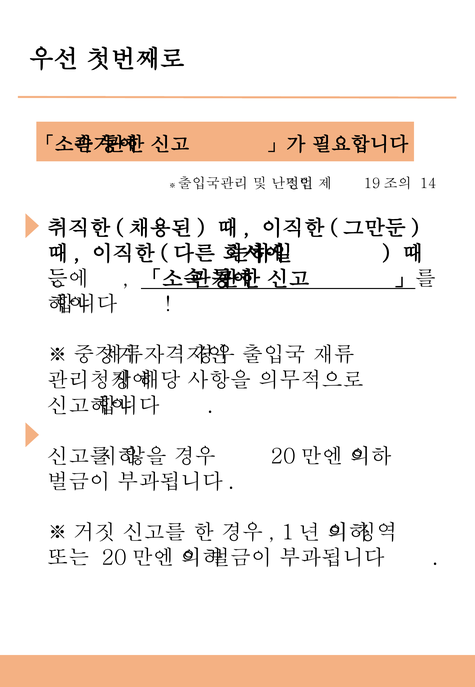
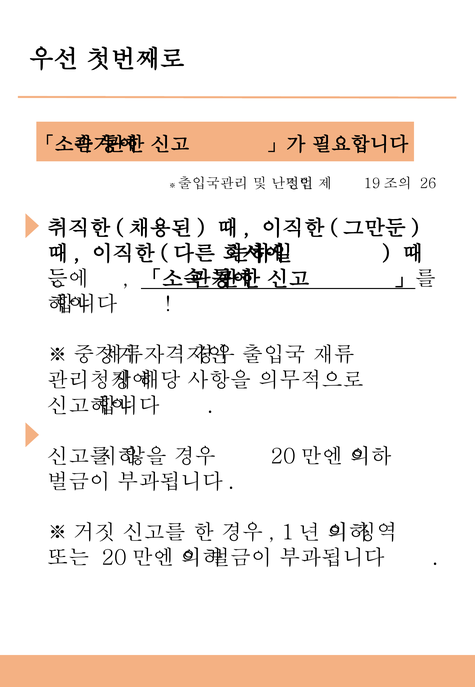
14: 14 -> 26 (428, 183)
